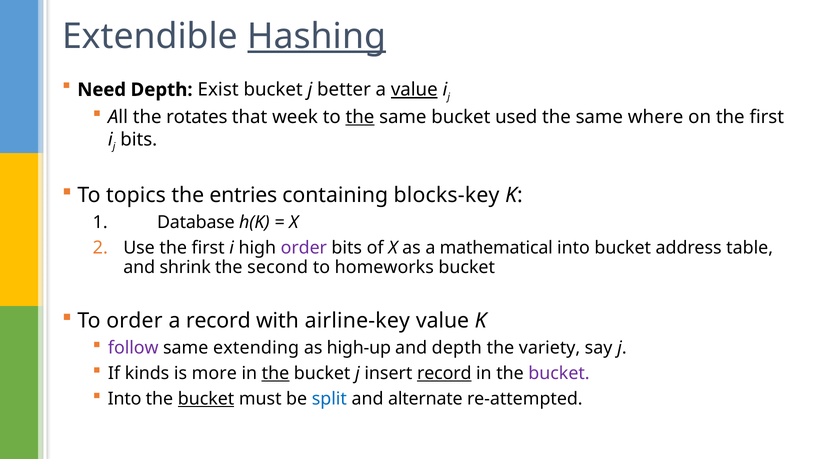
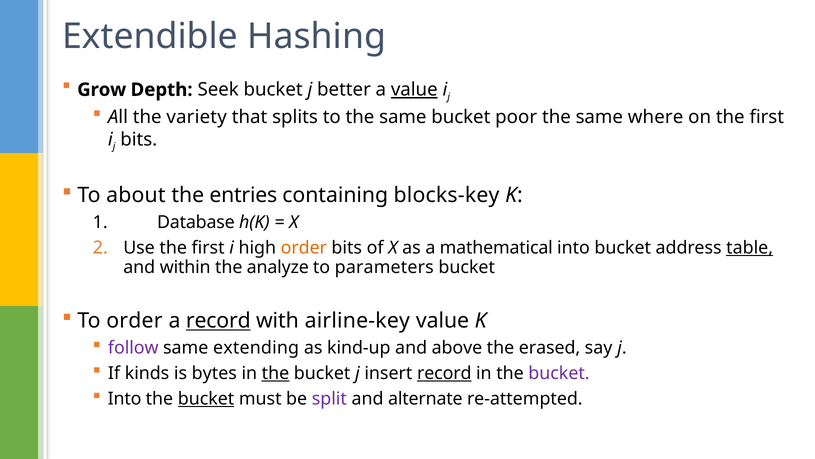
Hashing underline: present -> none (317, 36)
Need: Need -> Grow (102, 90)
Exist: Exist -> Seek (218, 90)
rotates: rotates -> variety (197, 117)
week: week -> splits (295, 117)
the underline: present -> none (360, 117)
used: used -> poor (516, 117)
topics: topics -> about (136, 195)
order colour: purple -> orange (304, 248)
table underline: none -> present (750, 248)
shrink: shrink -> within (185, 267)
second: second -> analyze (278, 267)
homeworks: homeworks -> parameters (384, 267)
record underline: none -> present (218, 320)
high-up: high-up -> kind-up (359, 348)
and depth: depth -> above (457, 348)
variety: variety -> erased (550, 348)
more: more -> bytes (214, 373)
split colour: blue -> purple (329, 398)
